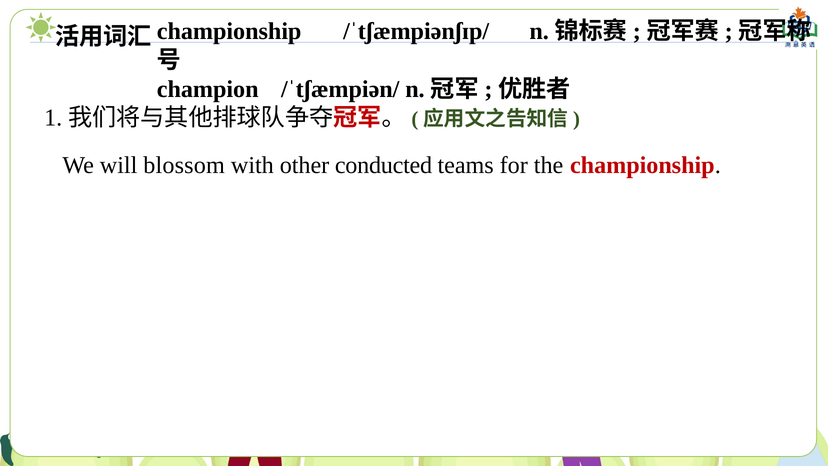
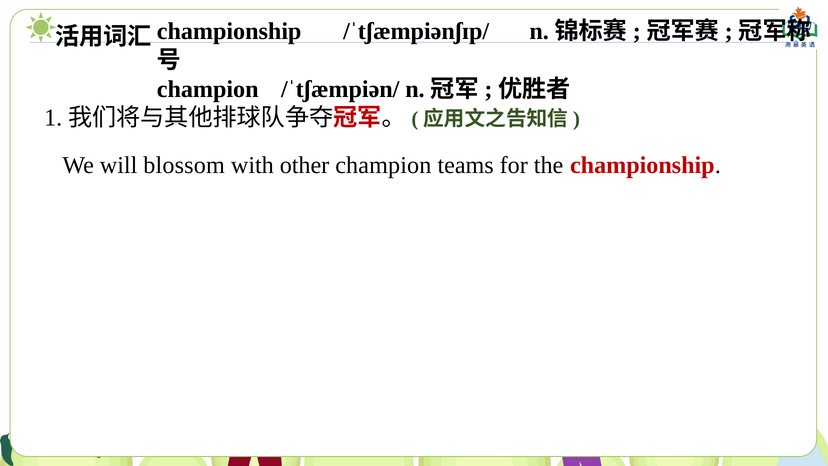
other conducted: conducted -> champion (383, 165)
